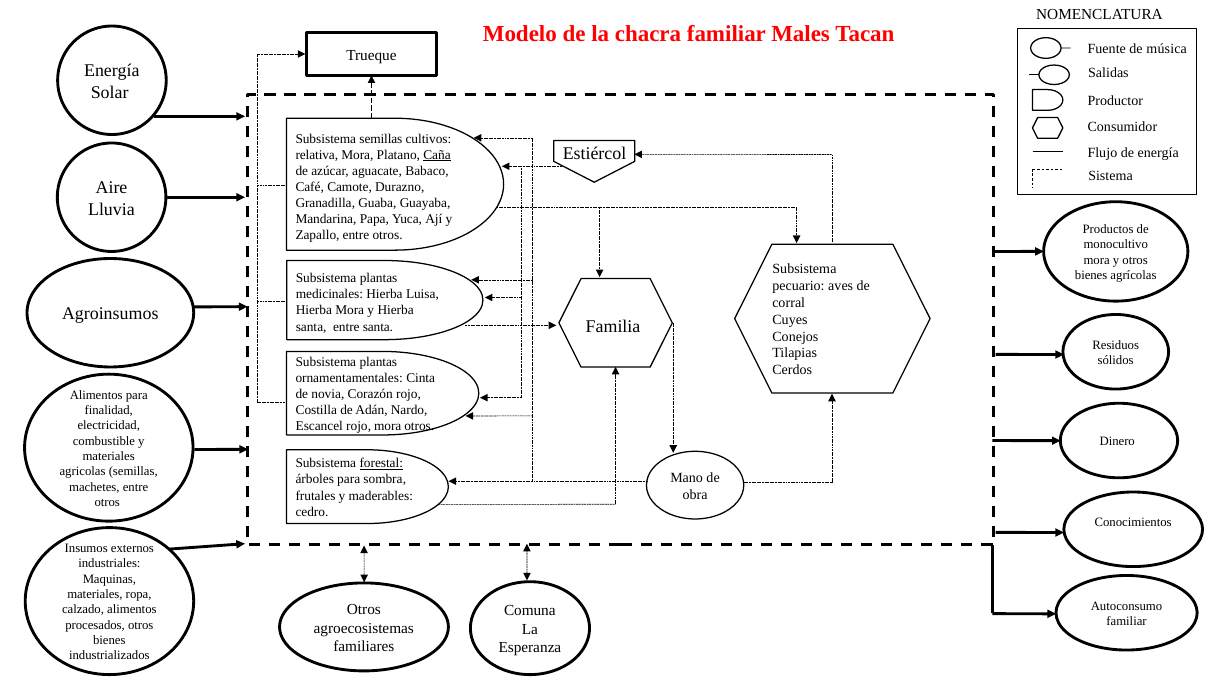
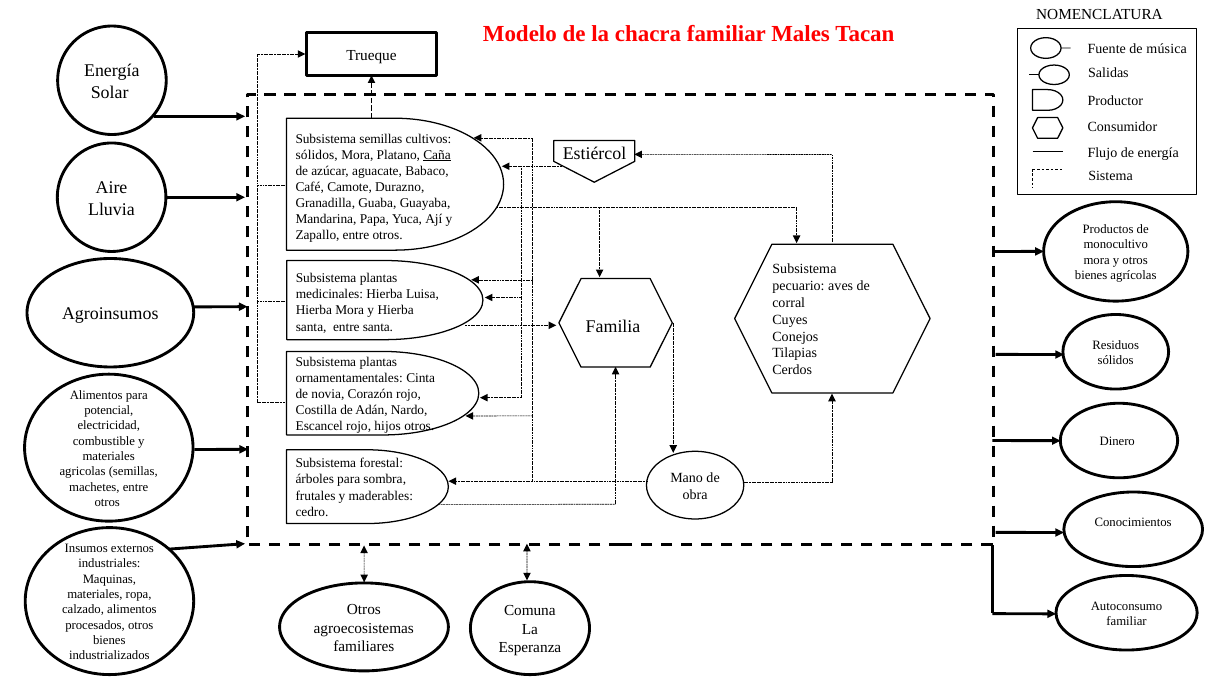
relativa: relativa -> sólidos (317, 155)
finalidad: finalidad -> potencial (109, 411)
rojo mora: mora -> hijos (388, 427)
forestal underline: present -> none (381, 464)
